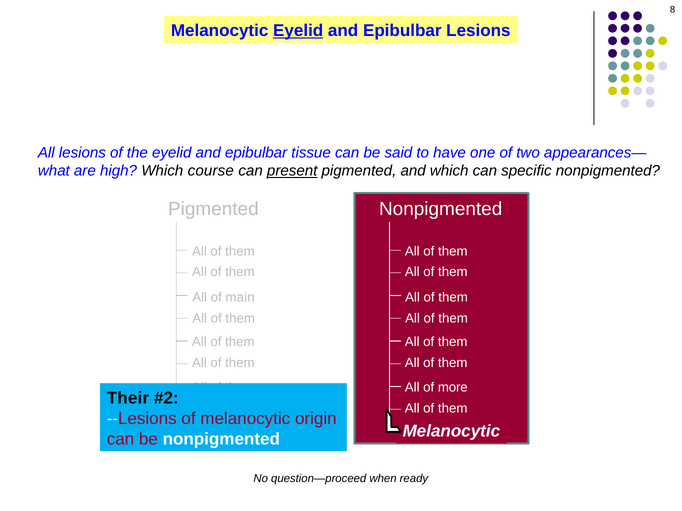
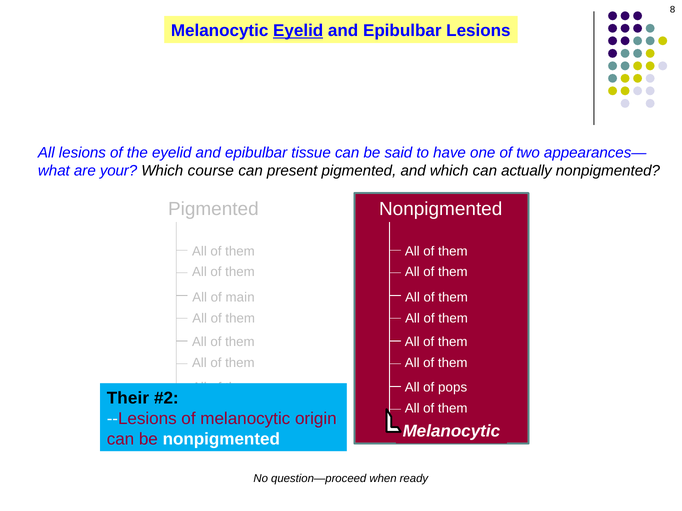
high: high -> your (119, 171)
present underline: present -> none (292, 171)
specific: specific -> actually (526, 171)
more: more -> pops (453, 388)
